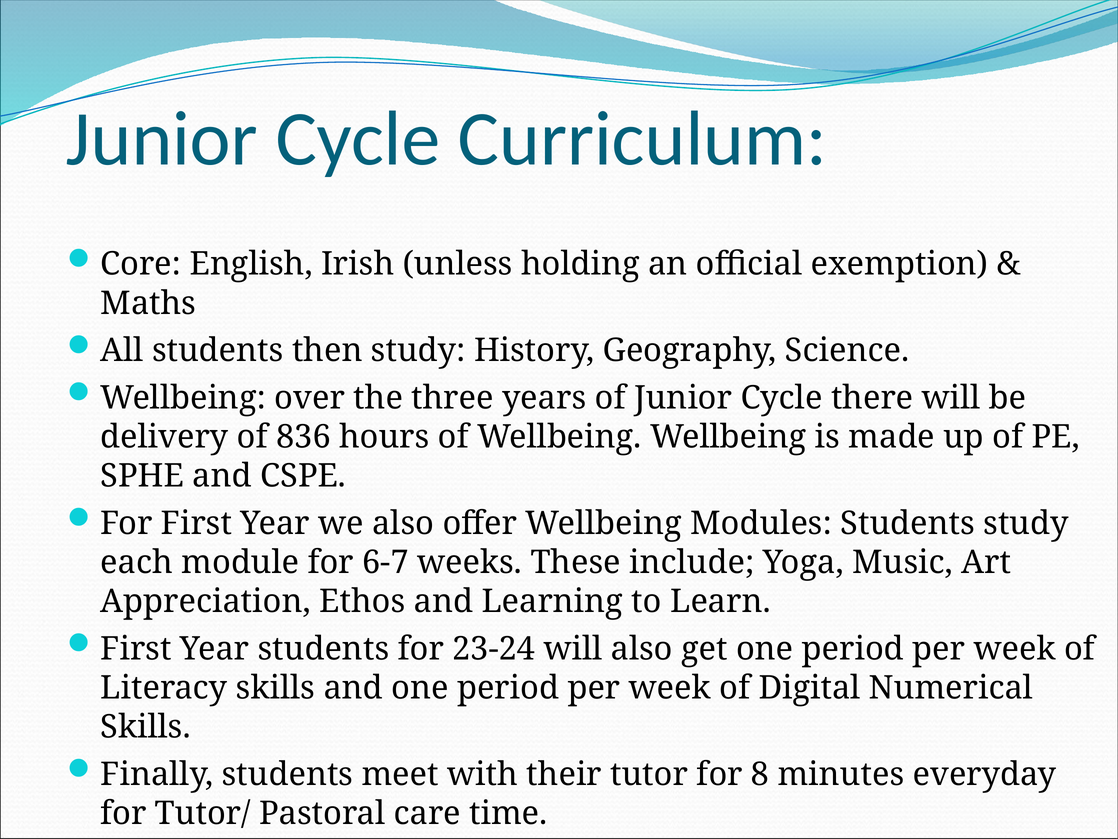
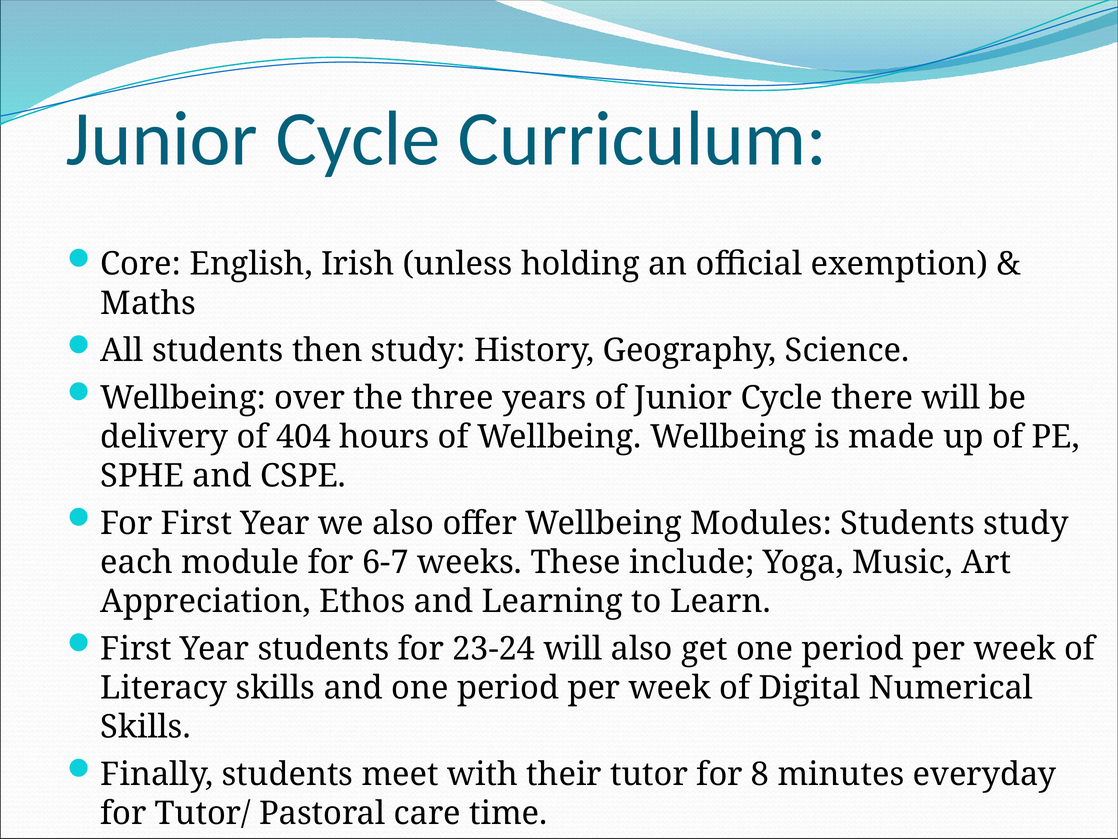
836: 836 -> 404 (303, 437)
